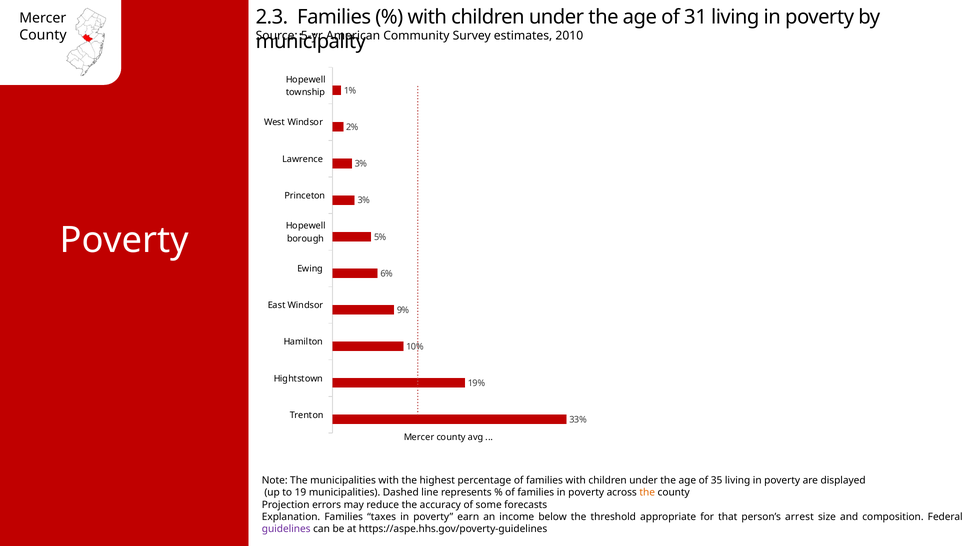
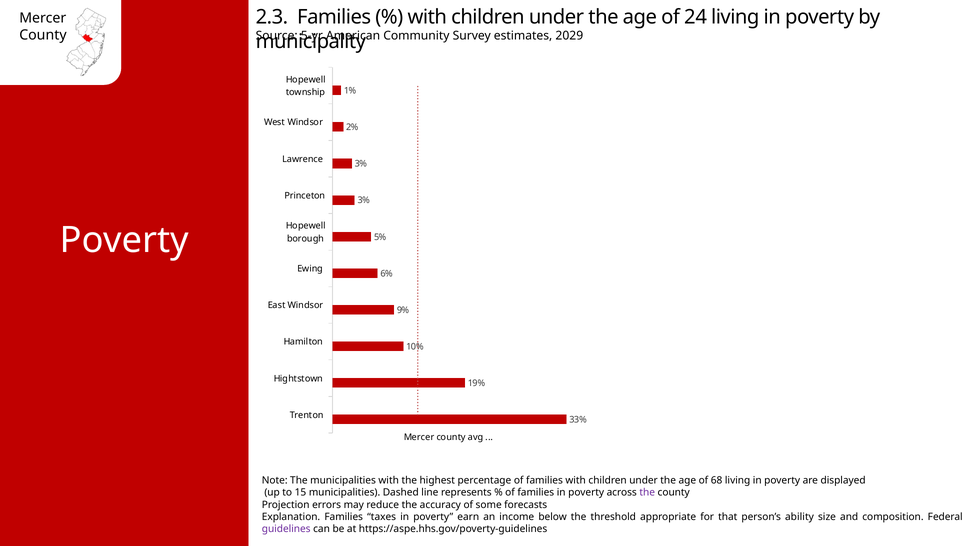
31: 31 -> 24 (696, 17)
2010: 2010 -> 2029 (569, 36)
35: 35 -> 68 (717, 480)
19: 19 -> 15 (300, 492)
the colour: orange -> purple (647, 492)
arrest: arrest -> ability (799, 517)
